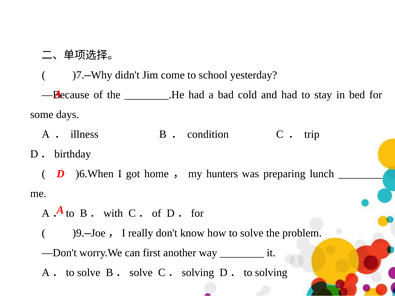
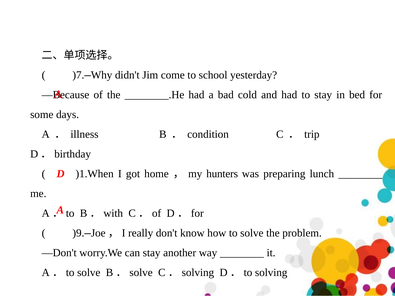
)6.When: )6.When -> )1.When (95, 174)
can first: first -> stay (152, 253)
